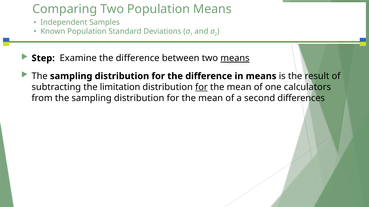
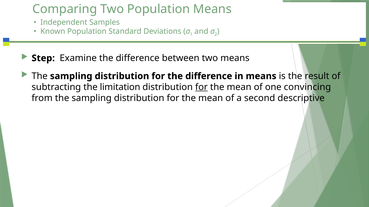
means underline: present -> none (235, 58)
calculators: calculators -> convincing (307, 87)
differences: differences -> descriptive (301, 98)
